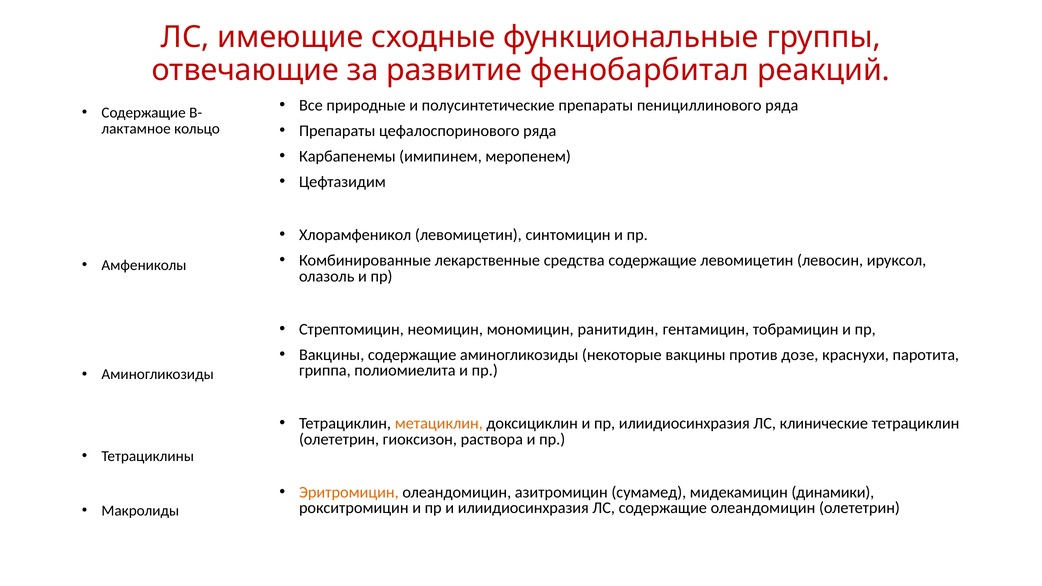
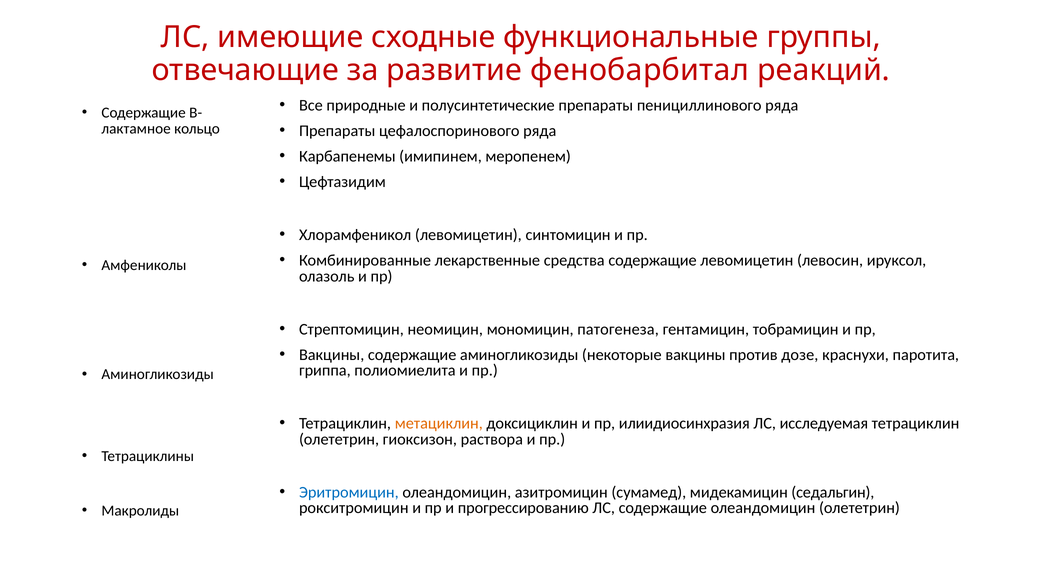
ранитидин: ранитидин -> патогенеза (618, 329)
клинические: клинические -> исследуемая (824, 424)
Эритромицин colour: orange -> blue (349, 492)
динамики: динамики -> седальгин (833, 492)
и илиидиосинхразия: илиидиосинхразия -> прогрессированию (523, 508)
